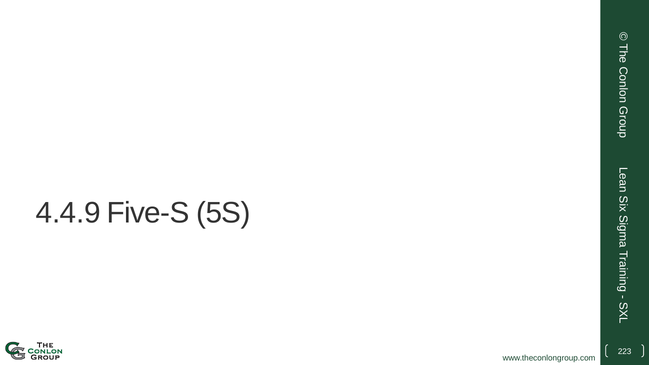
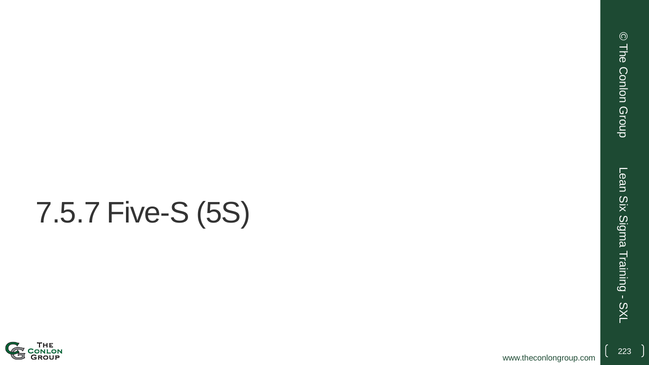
4.4.9: 4.4.9 -> 7.5.7 (68, 213)
